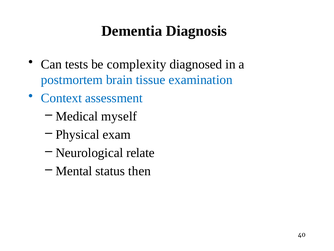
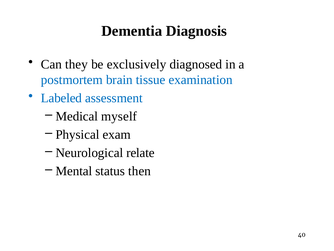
tests: tests -> they (76, 64)
complexity: complexity -> exclusively (137, 64)
Context: Context -> Labeled (61, 98)
